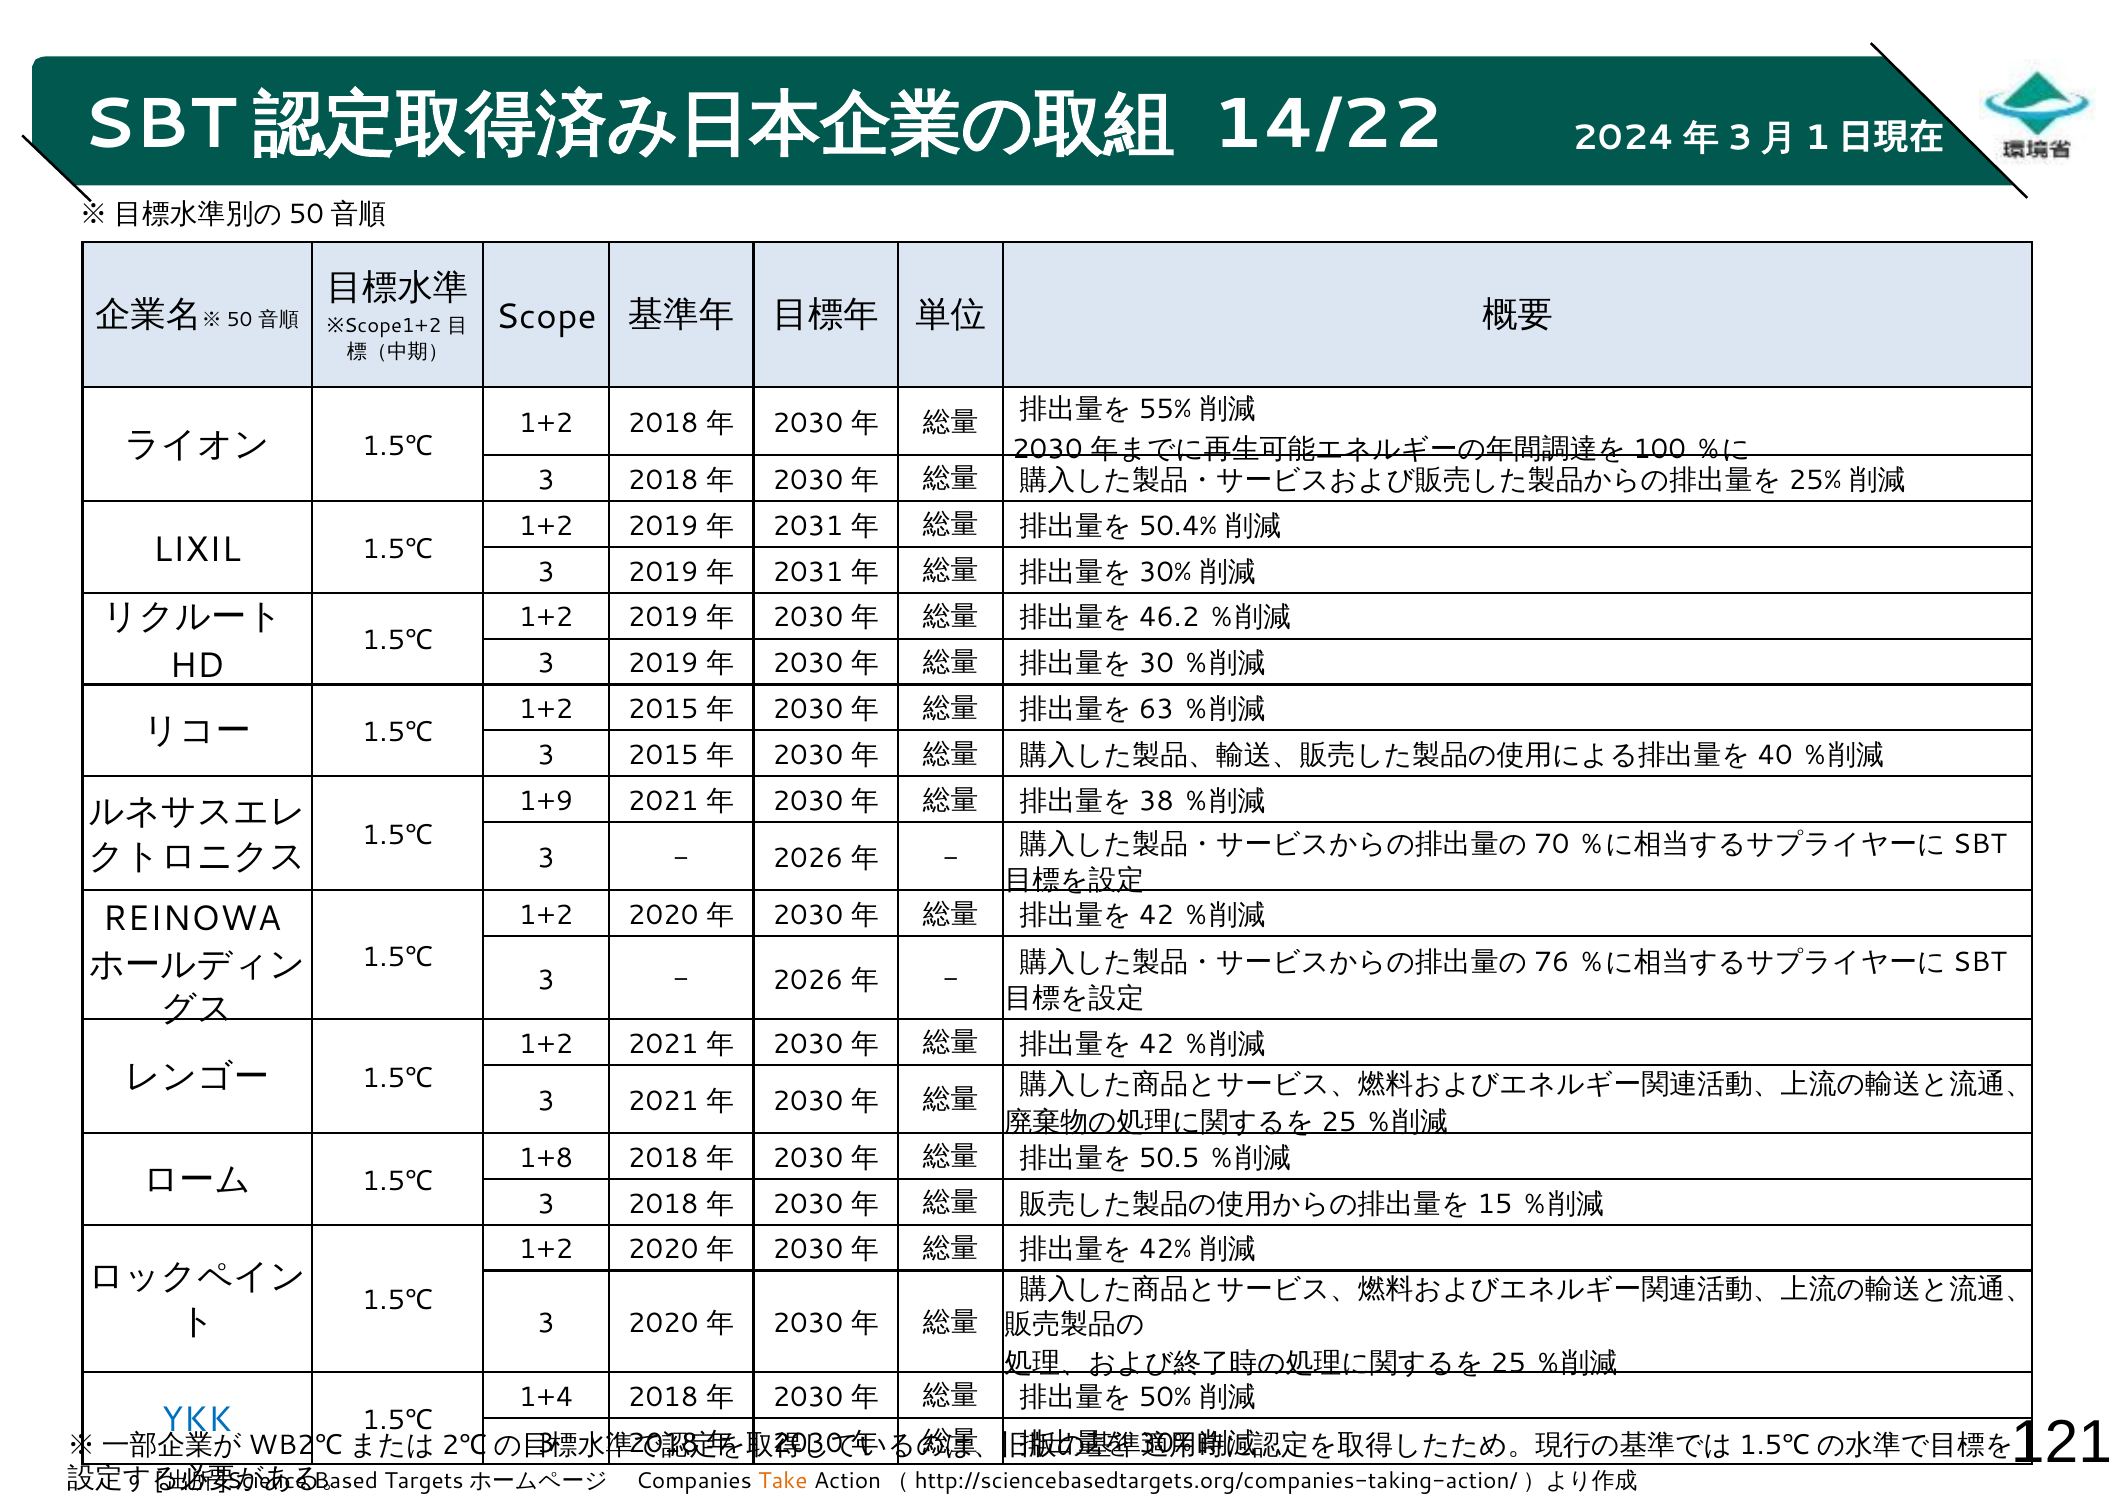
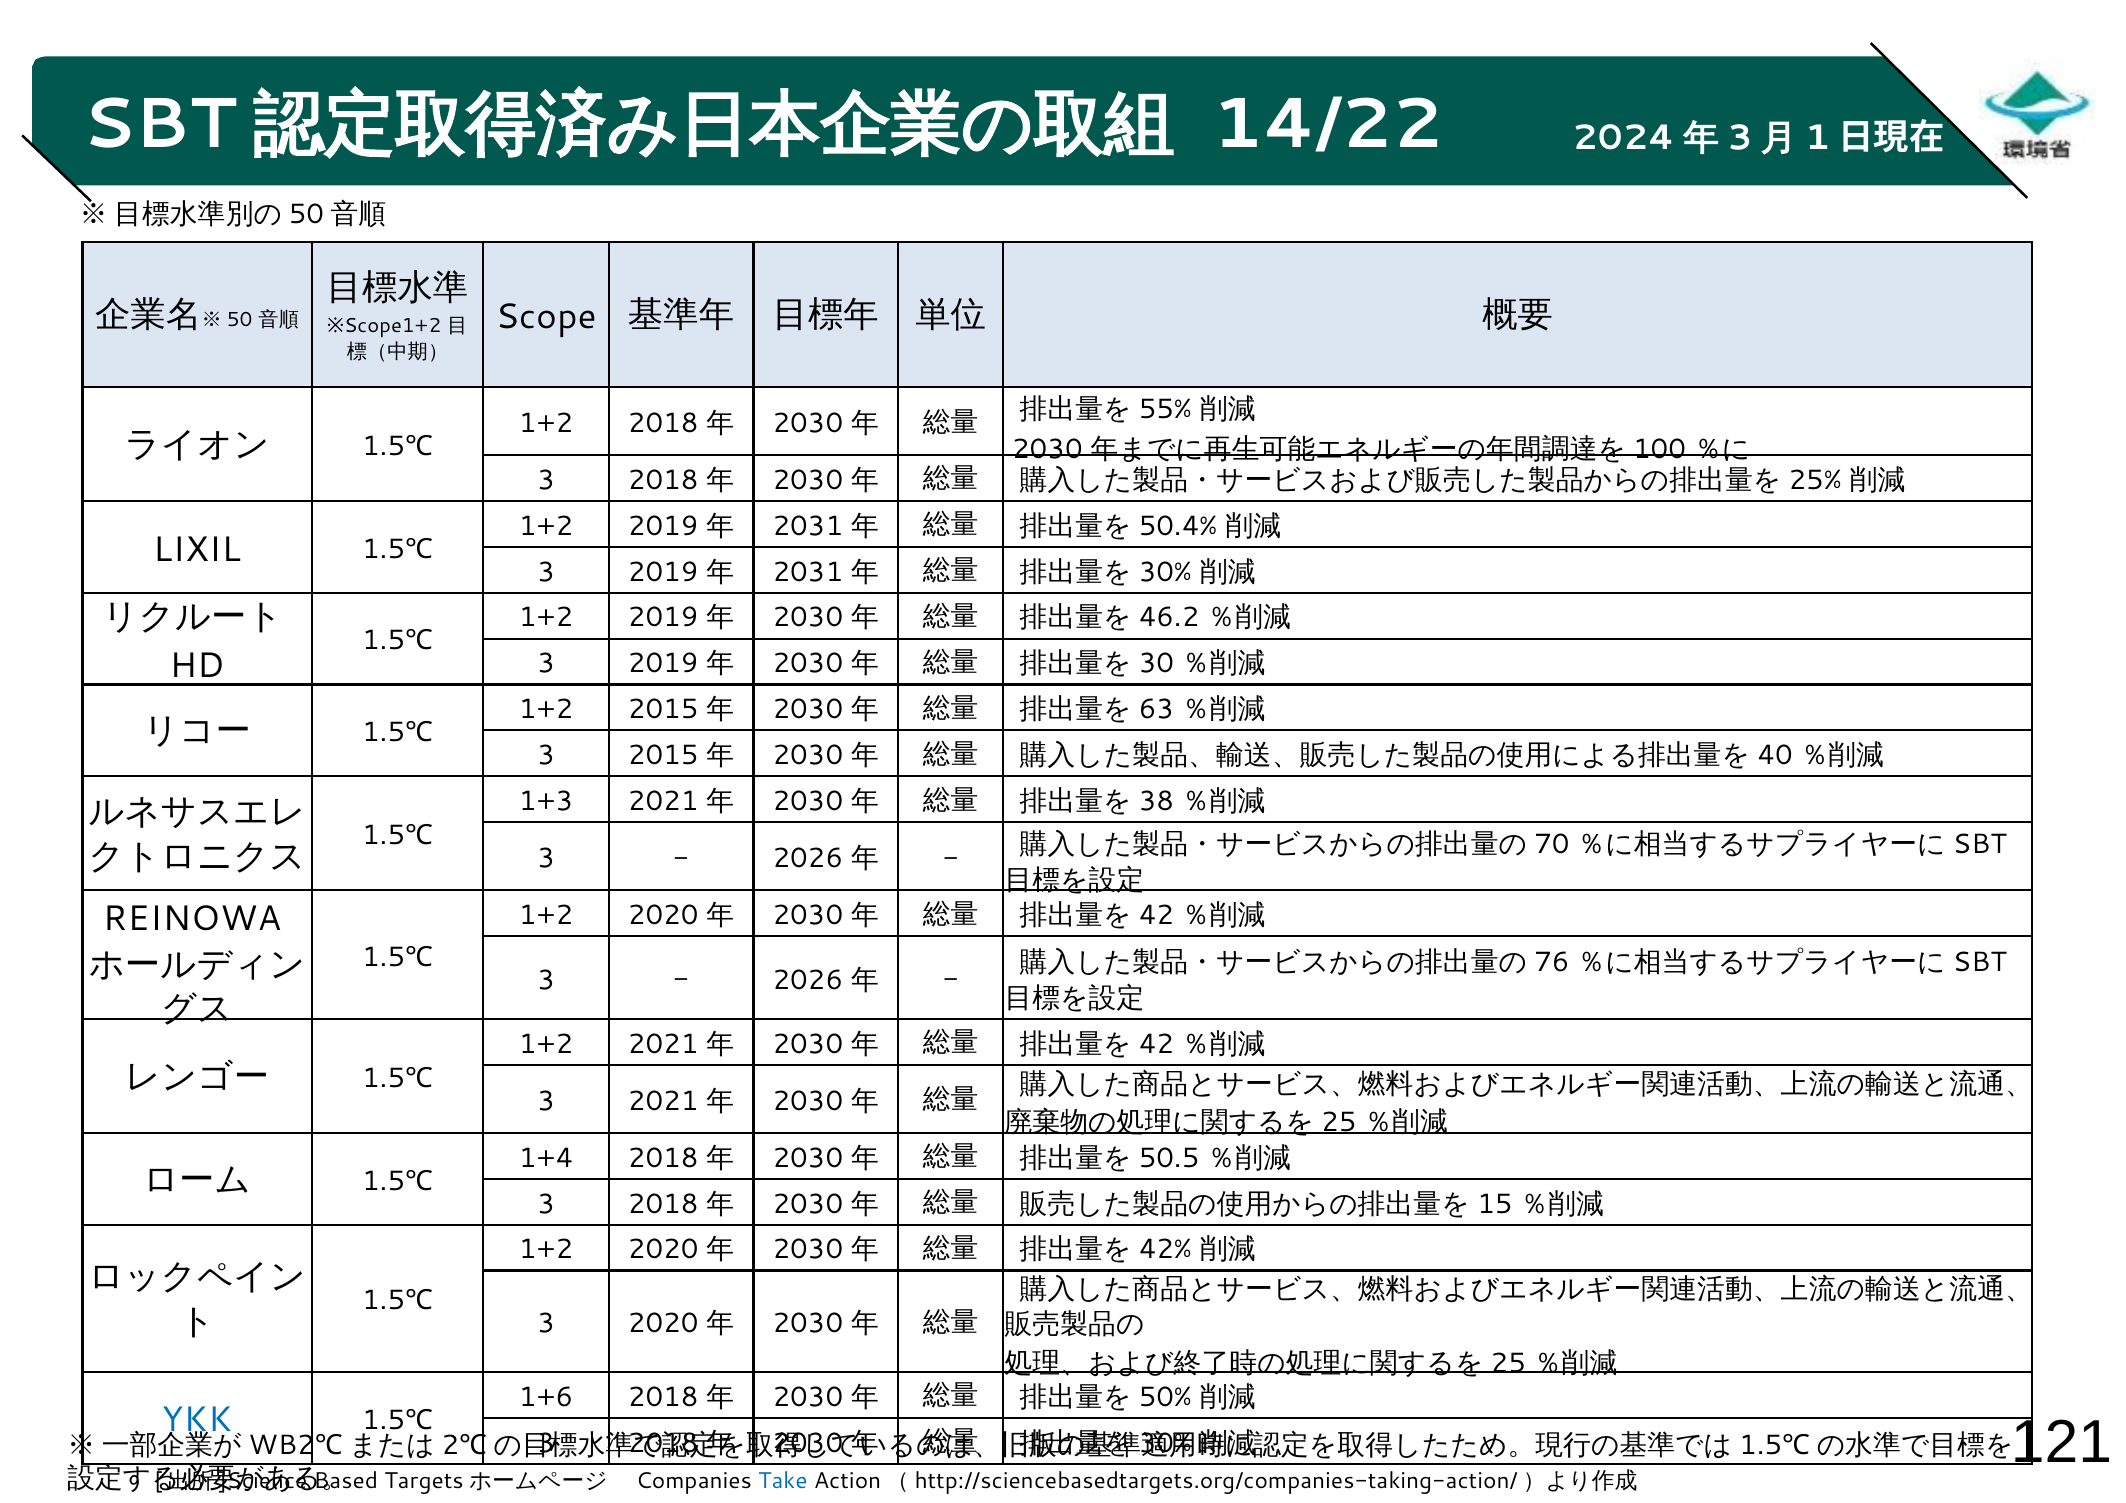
1+9: 1+9 -> 1+3 (546, 801)
1+8: 1+8 -> 1+4 (546, 1158)
1+4: 1+4 -> 1+6 (546, 1397)
Take colour: orange -> blue (783, 1481)
